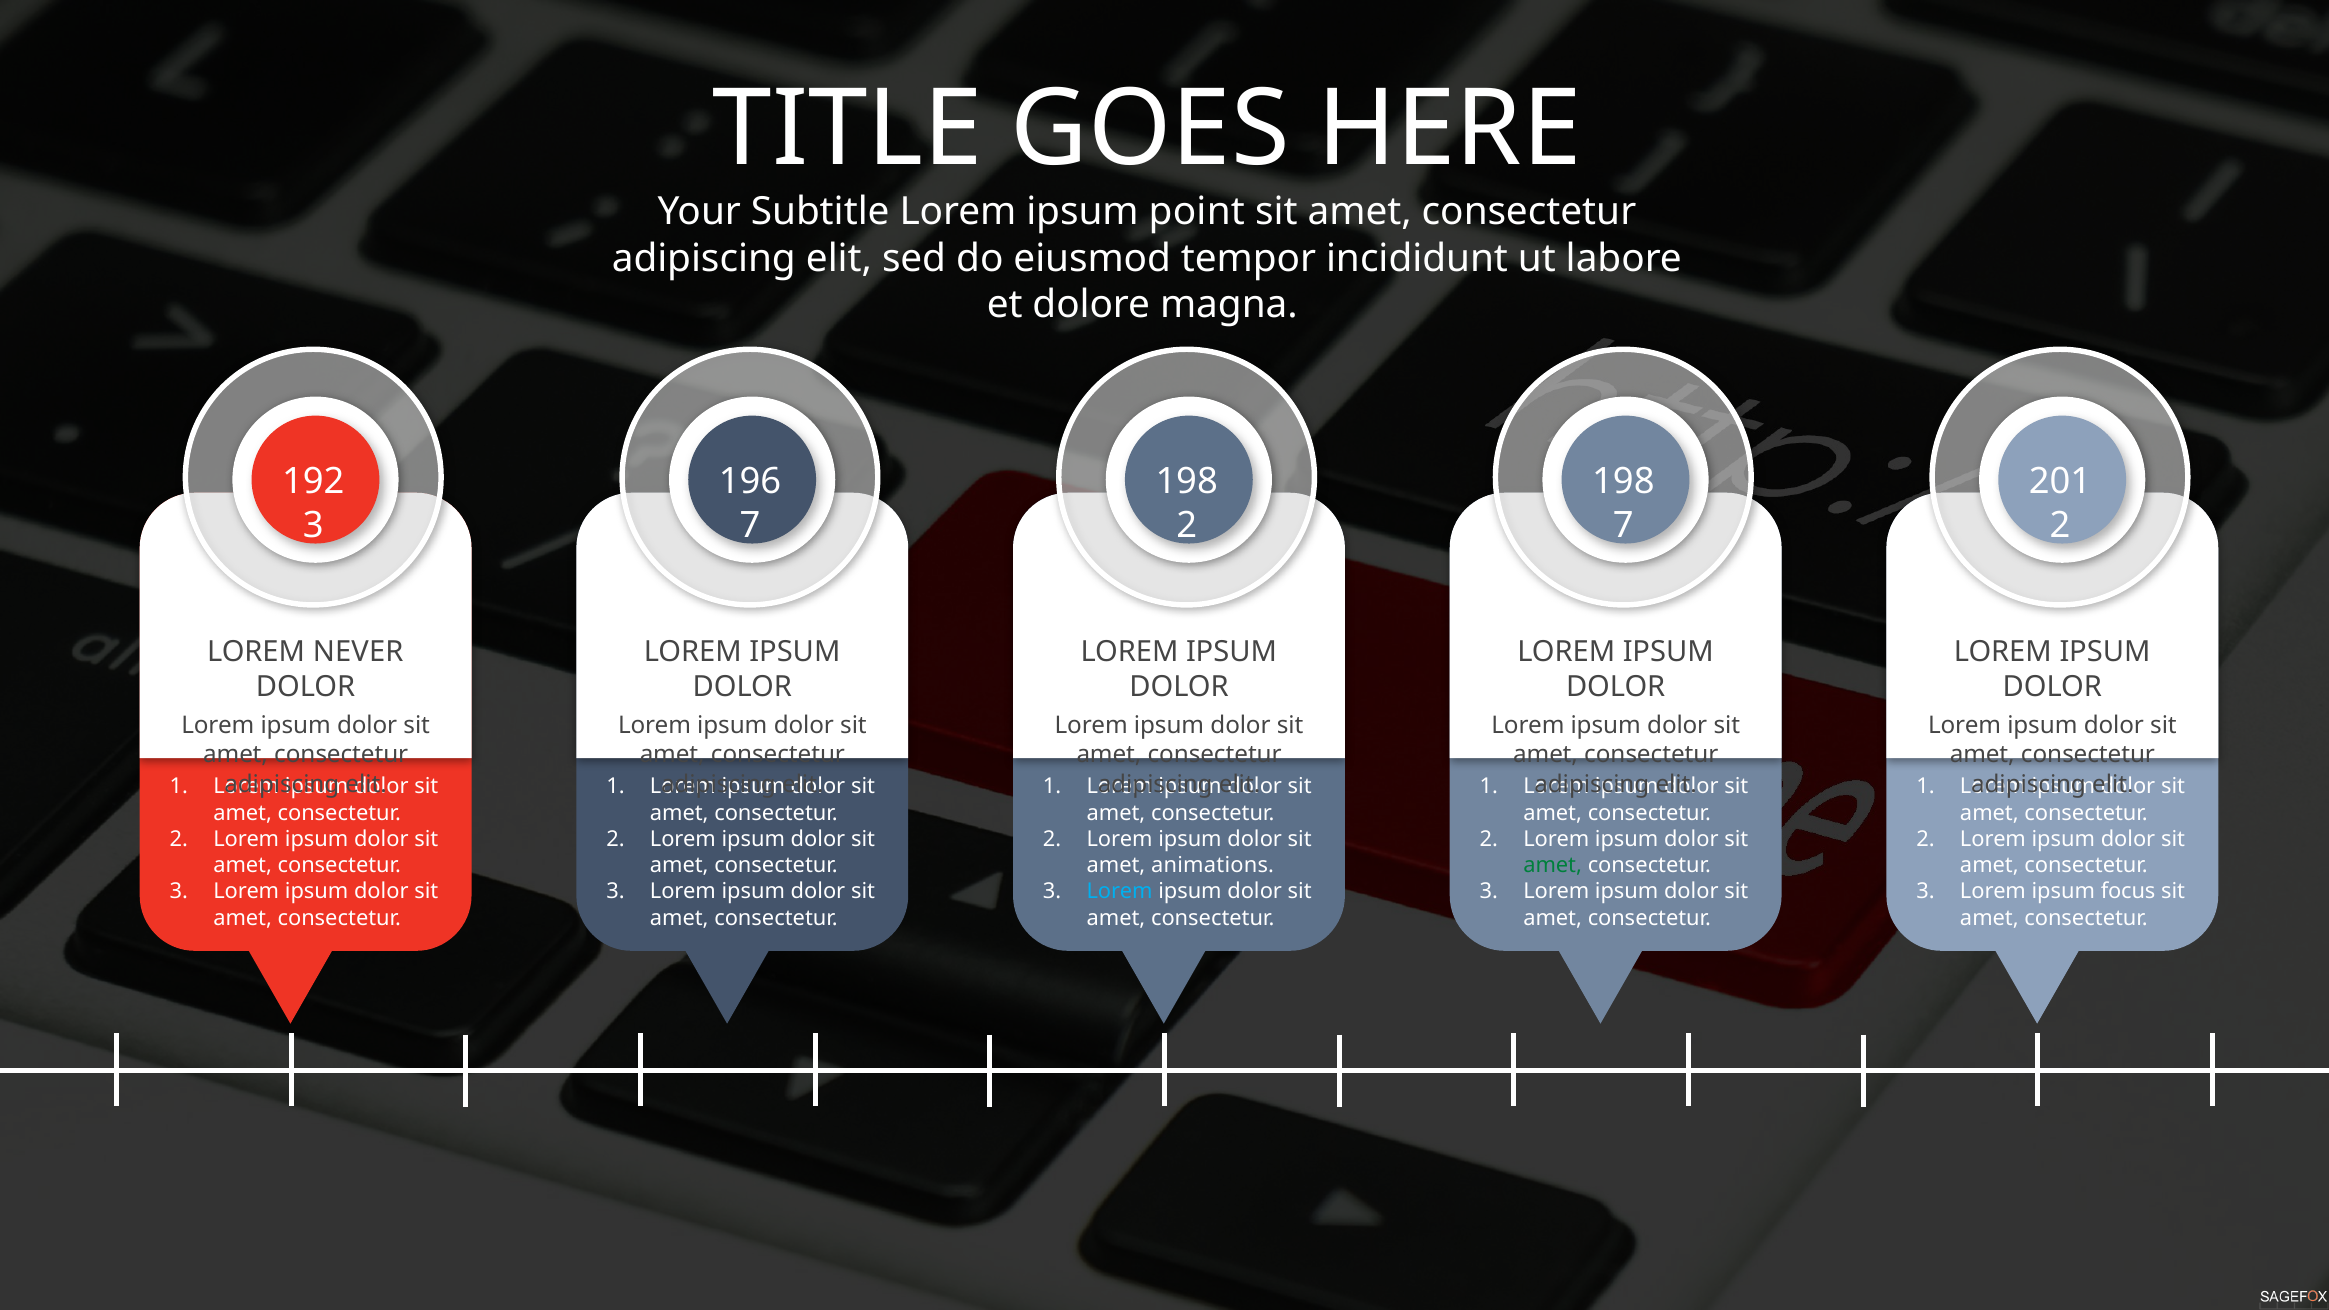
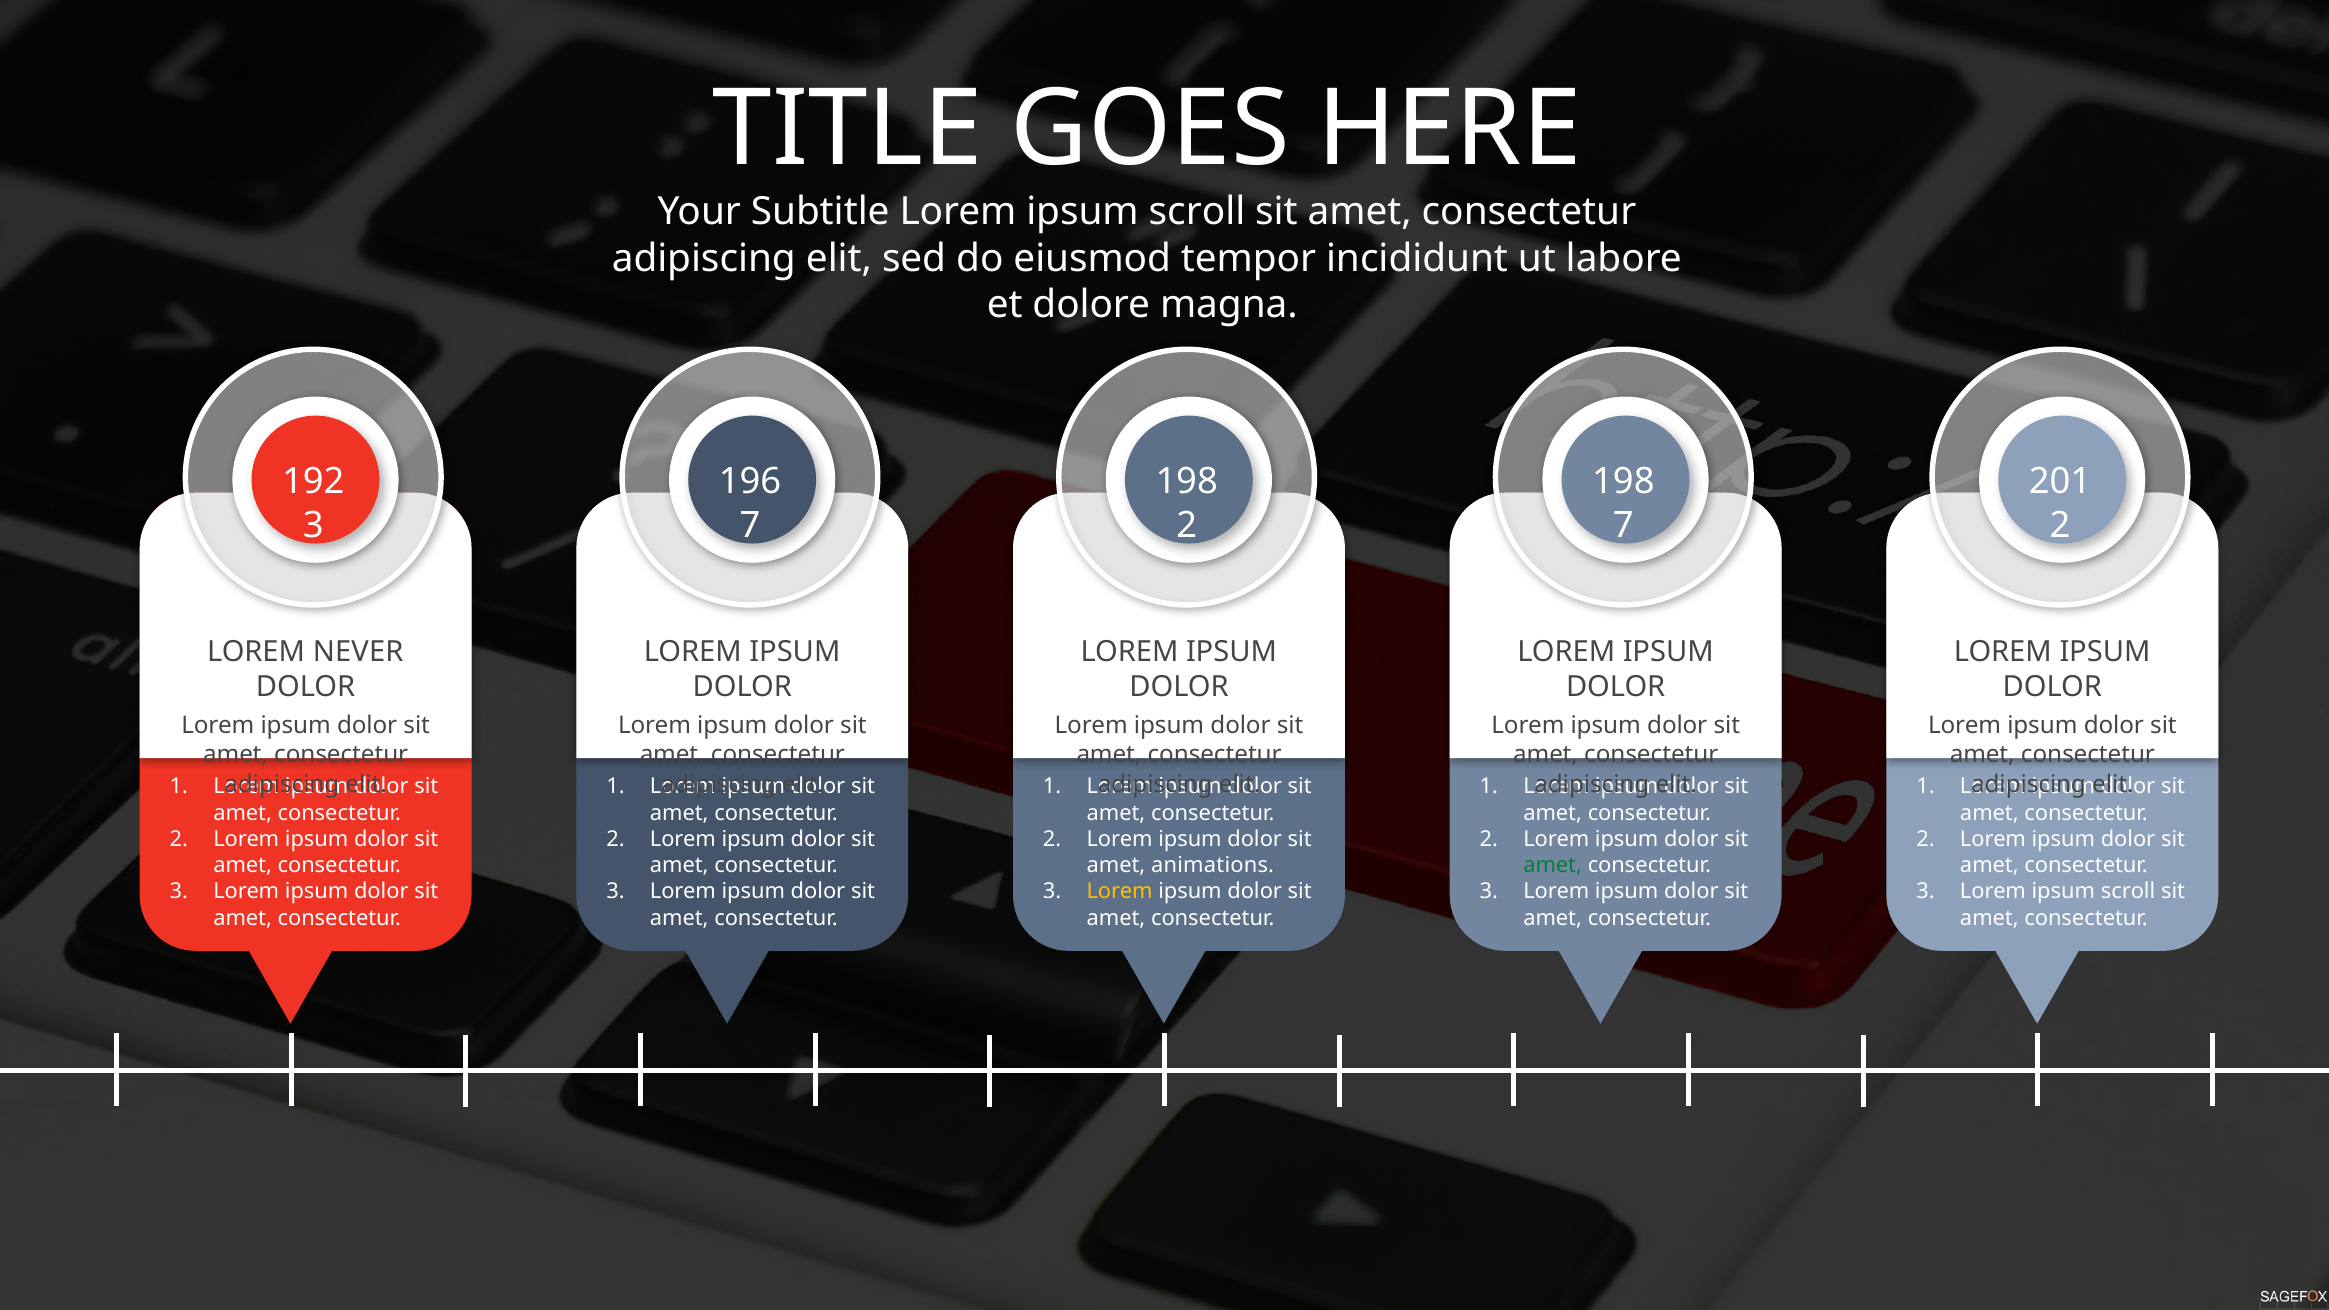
Subtitle Lorem ipsum point: point -> scroll (1197, 212)
Lorem colour: light blue -> yellow (1120, 892)
focus: focus -> scroll (2128, 892)
